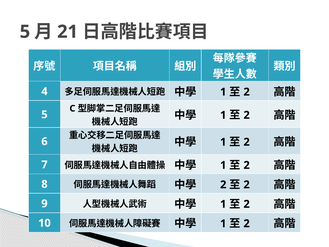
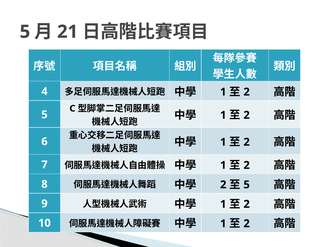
2: 2 -> 5 (247, 184)
